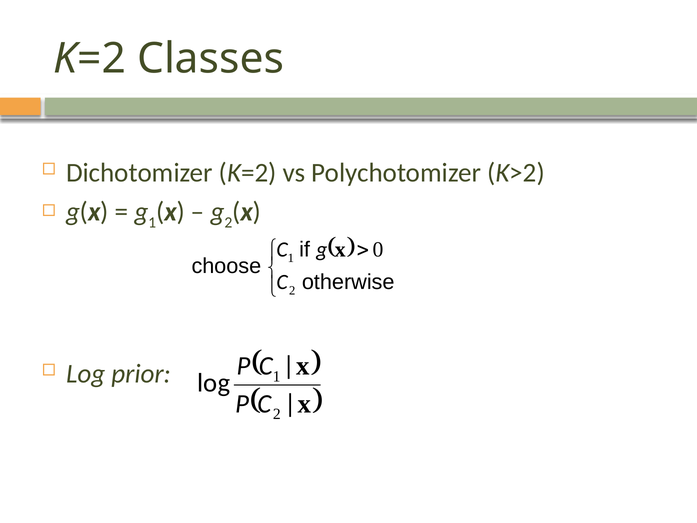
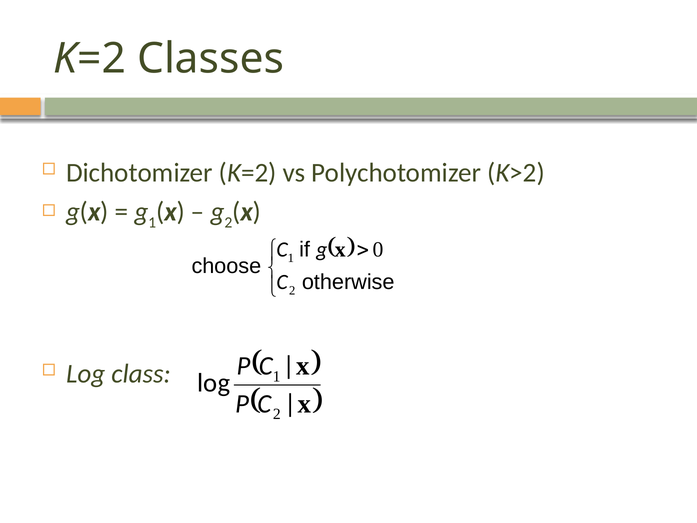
prior: prior -> class (141, 374)
